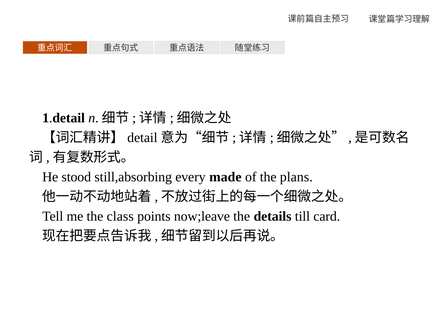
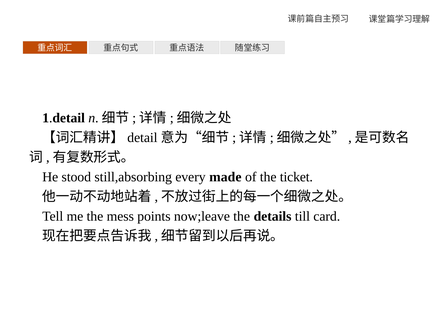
plans: plans -> ticket (296, 177)
class: class -> mess (120, 216)
